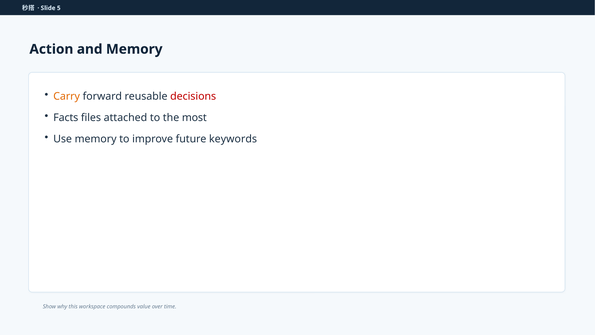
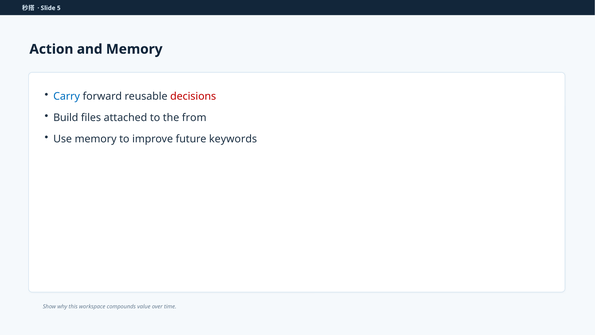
Carry colour: orange -> blue (67, 96)
Facts: Facts -> Build (66, 118)
most: most -> from (194, 118)
